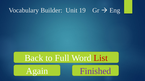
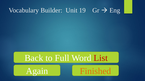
Finished colour: purple -> orange (95, 72)
